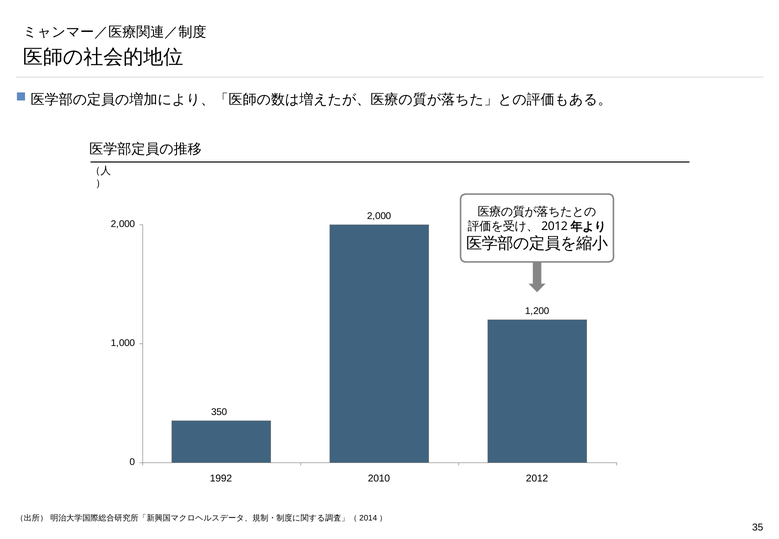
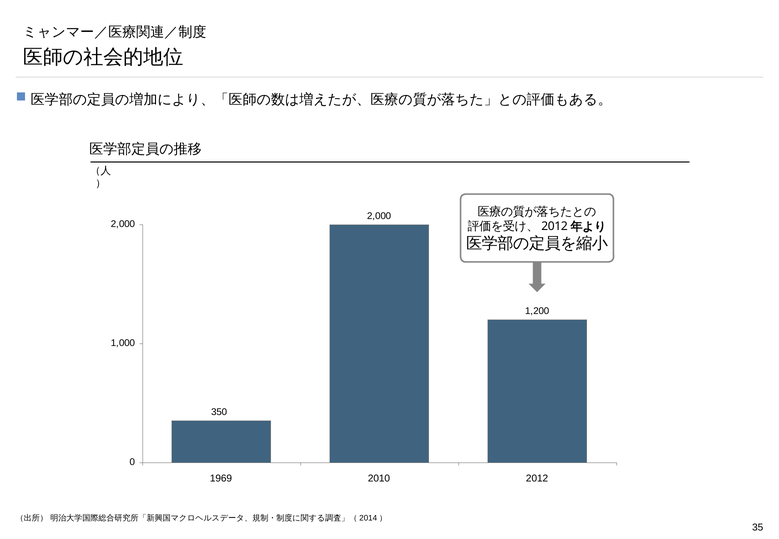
1992: 1992 -> 1969 (221, 479)
